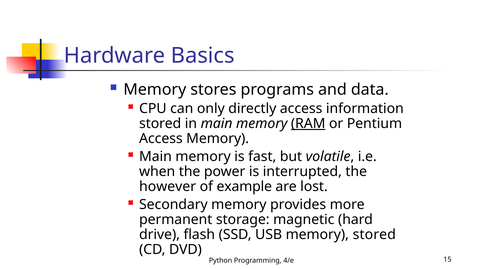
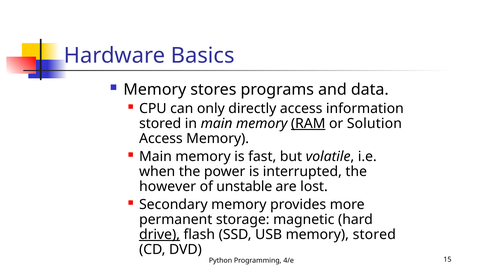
Pentium: Pentium -> Solution (374, 124)
example: example -> unstable (244, 187)
drive underline: none -> present (160, 235)
